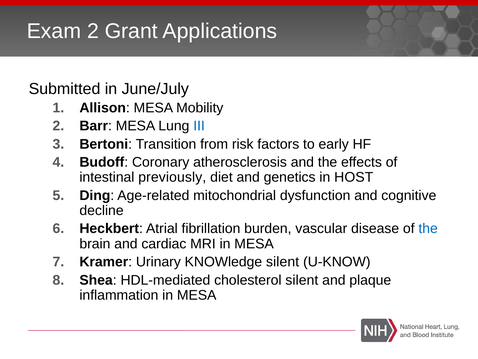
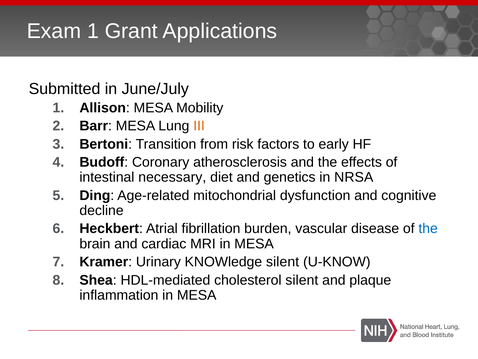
Exam 2: 2 -> 1 (93, 31)
III colour: blue -> orange (199, 126)
previously: previously -> necessary (172, 177)
HOST: HOST -> NRSA (354, 177)
